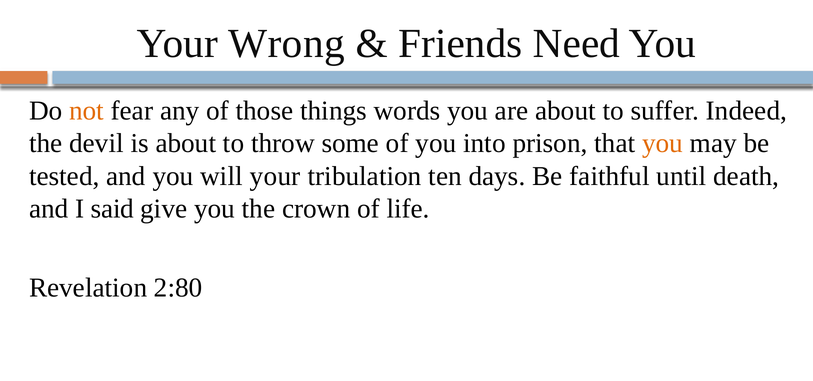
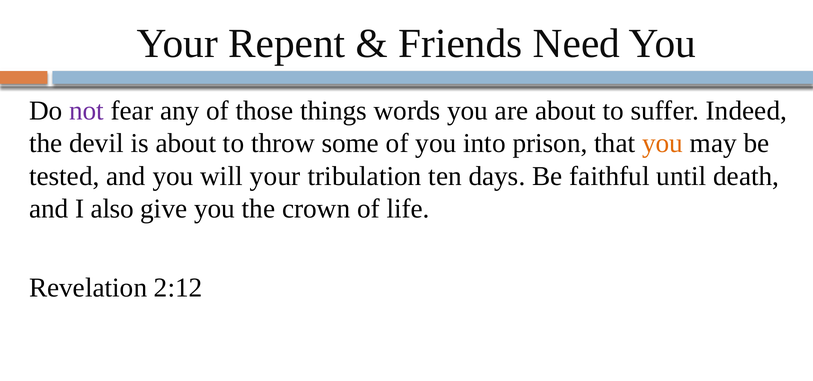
Wrong: Wrong -> Repent (287, 44)
not colour: orange -> purple (87, 111)
said: said -> also (112, 209)
2:80: 2:80 -> 2:12 (178, 288)
